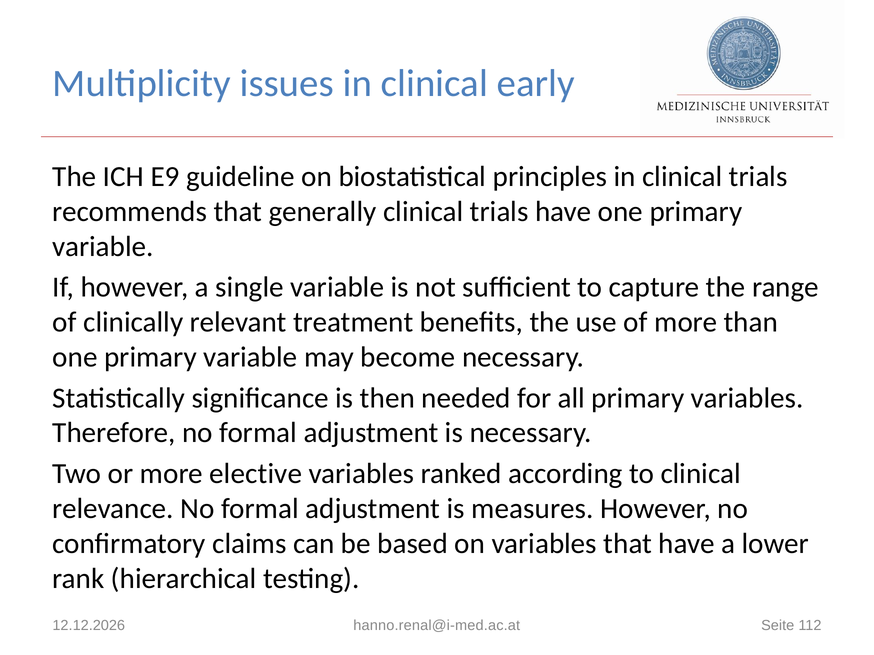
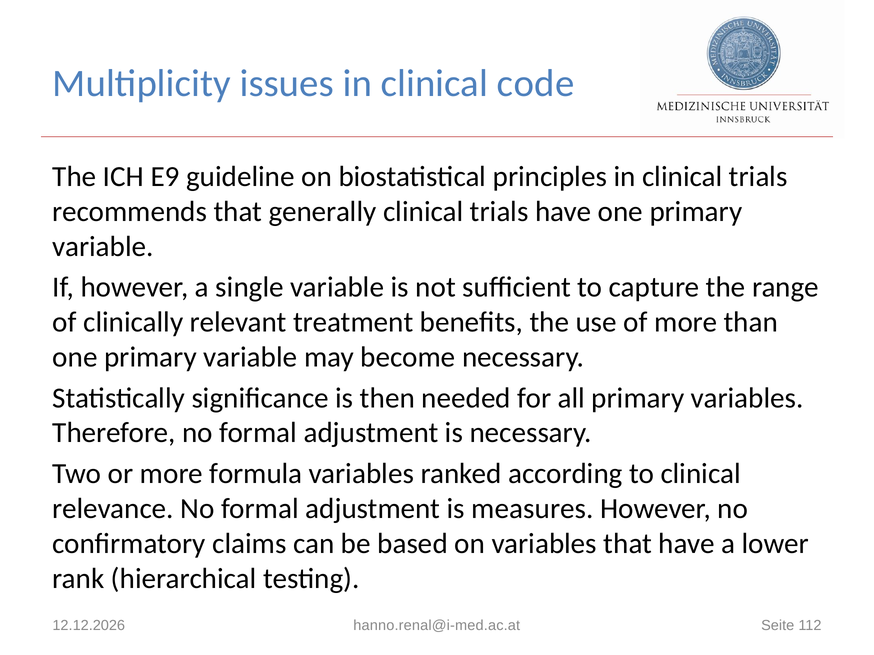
early: early -> code (536, 84)
elective: elective -> formula (256, 474)
